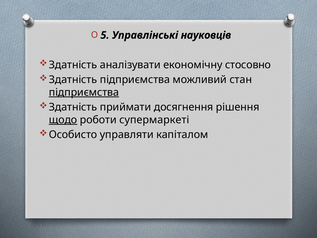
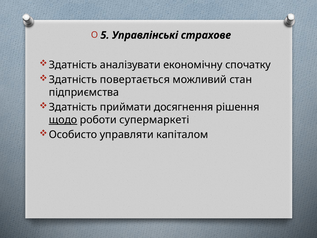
науковців: науковців -> страхове (206, 35)
стосовно: стосовно -> спочатку (248, 65)
Здатність підприємства: підприємства -> повертається (135, 80)
підприємства underline: present -> none (84, 92)
